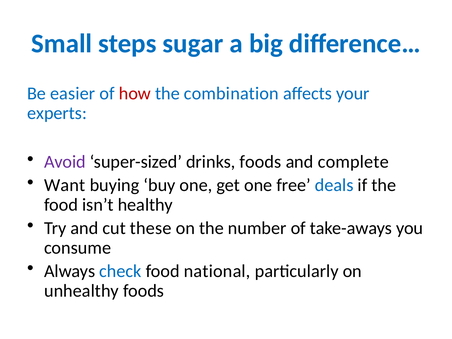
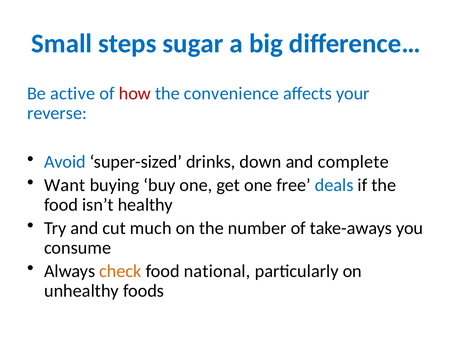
easier: easier -> active (73, 94)
combination: combination -> convenience (231, 94)
experts: experts -> reverse (57, 113)
Avoid colour: purple -> blue (65, 162)
drinks foods: foods -> down (261, 162)
these: these -> much (151, 228)
check colour: blue -> orange (120, 271)
